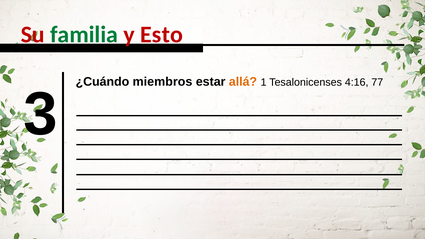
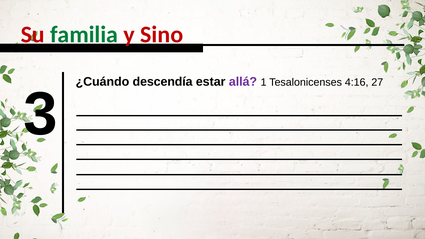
Esto: Esto -> Sino (162, 35)
miembros: miembros -> descendía (163, 82)
allá colour: orange -> purple (243, 82)
77: 77 -> 27 (377, 82)
